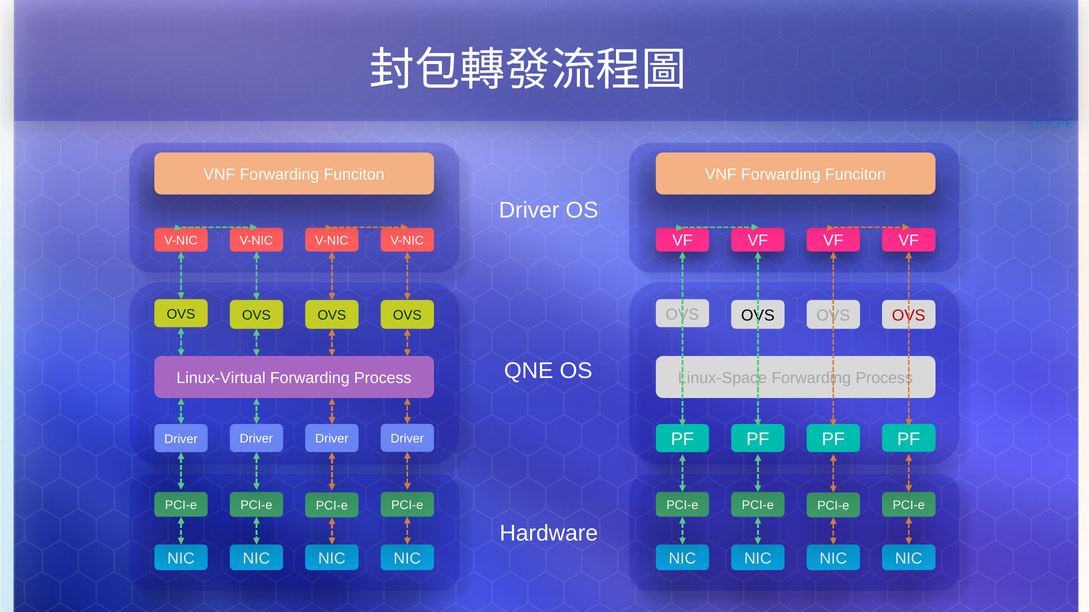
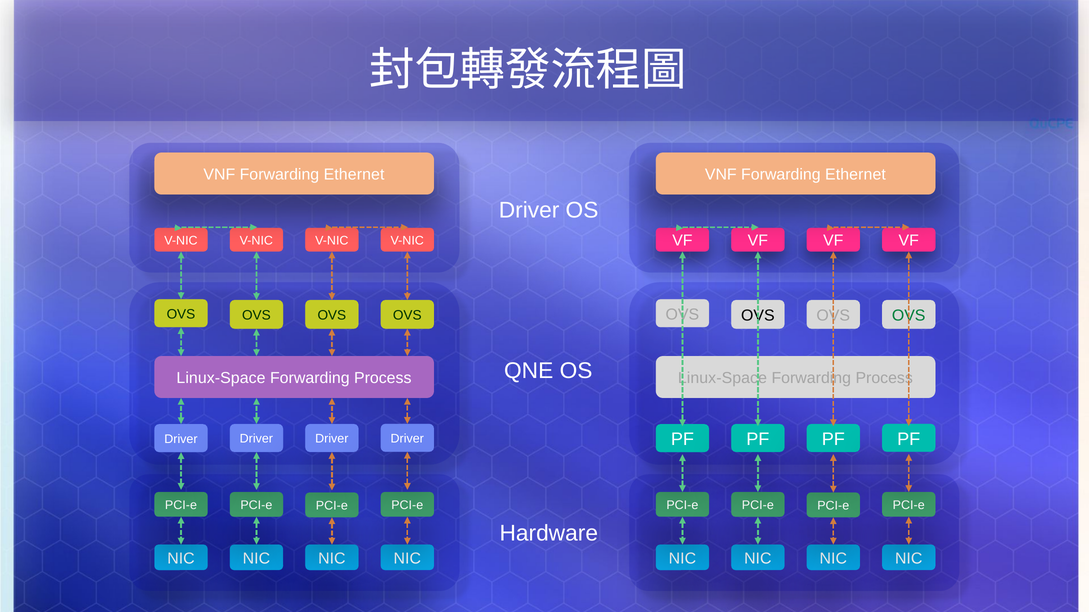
Funciton: Funciton -> Ethernet (354, 175)
Funciton: Funciton -> Ethernet (855, 175)
OVS colour: red -> green (909, 316)
Linux-Virtual: Linux-Virtual -> Linux-Space (221, 378)
